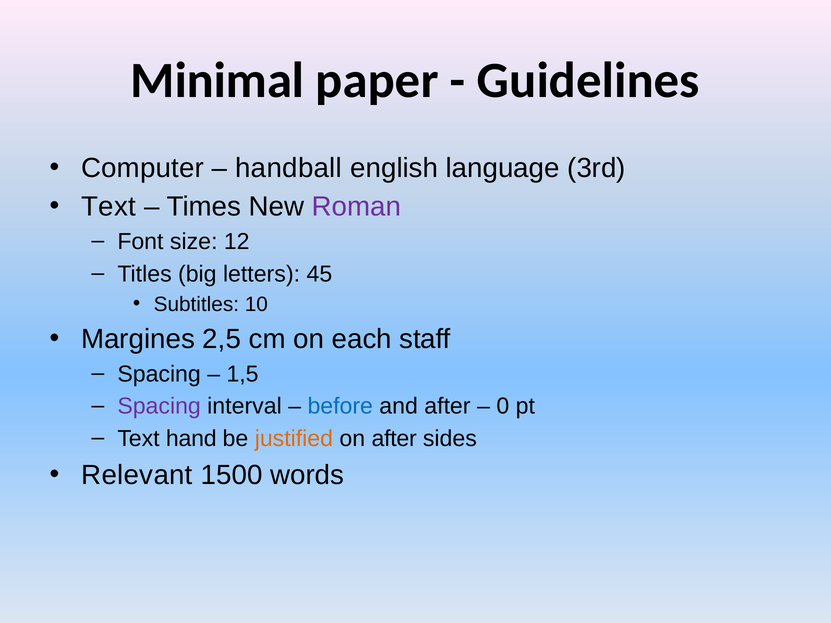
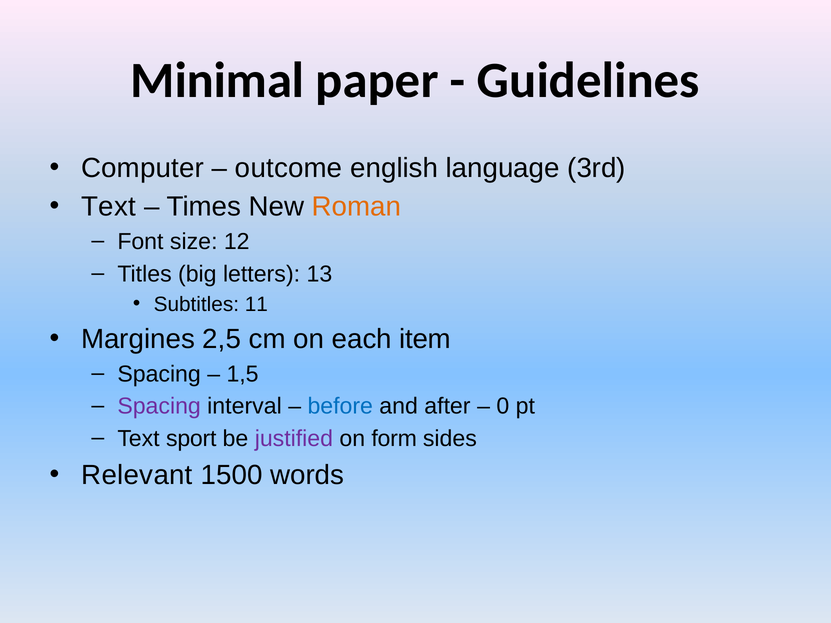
handball: handball -> outcome (289, 168)
Roman colour: purple -> orange (356, 207)
45: 45 -> 13 (319, 274)
10: 10 -> 11 (256, 304)
staff: staff -> item (425, 339)
hand: hand -> sport (191, 439)
justified colour: orange -> purple (294, 439)
on after: after -> form (394, 439)
